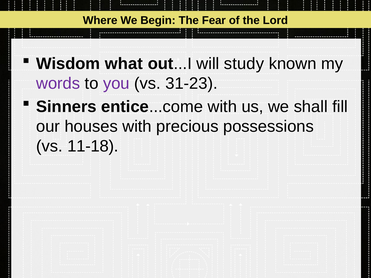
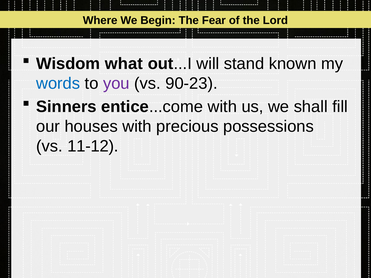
study: study -> stand (244, 64)
words colour: purple -> blue (58, 84)
31-23: 31-23 -> 90-23 (191, 84)
11-18: 11-18 -> 11-12 (93, 146)
